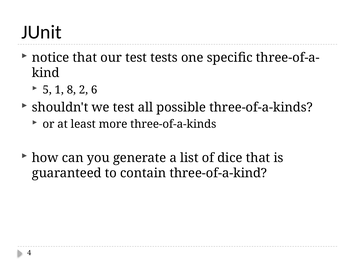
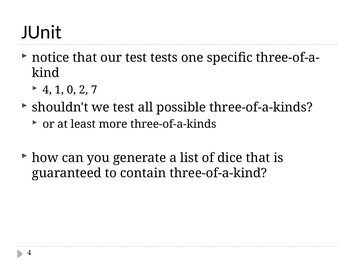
5: 5 -> 4 (47, 90)
8: 8 -> 0 (71, 90)
6: 6 -> 7 (94, 90)
